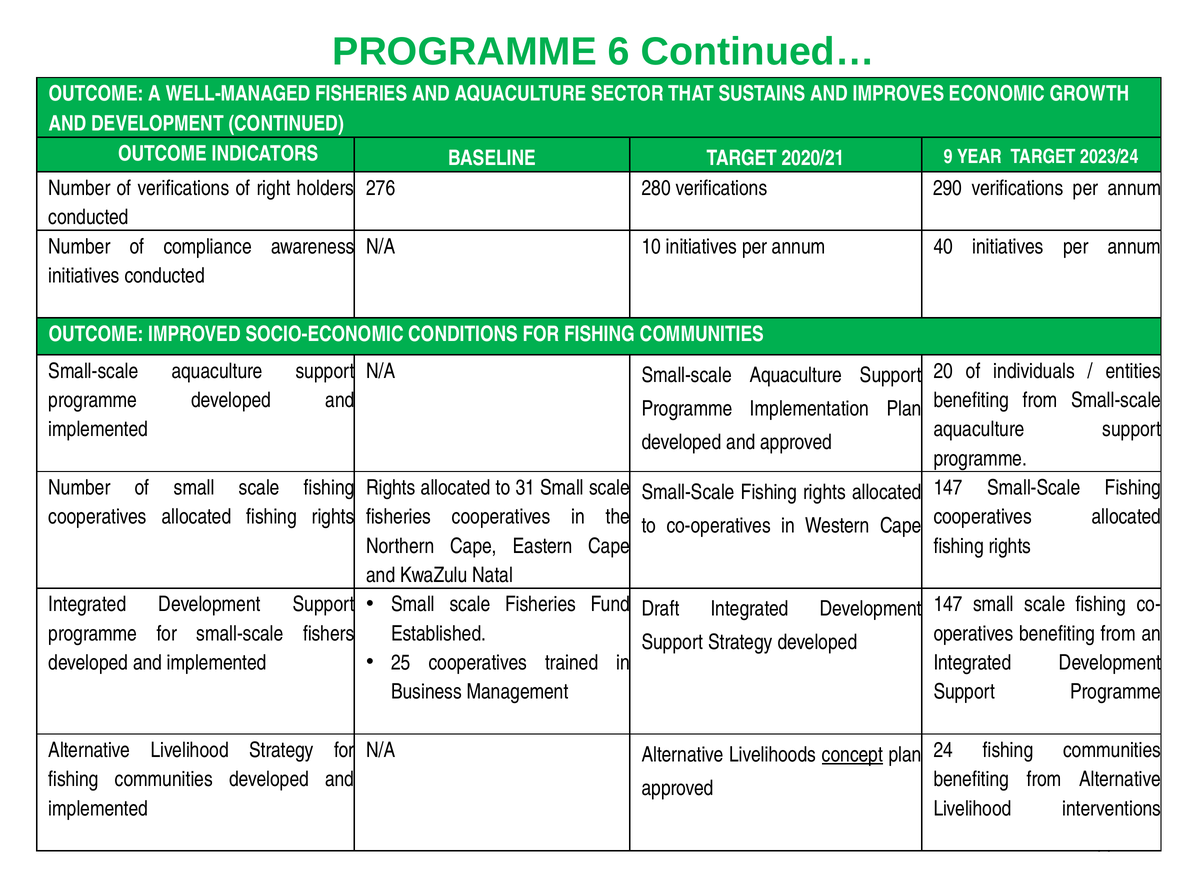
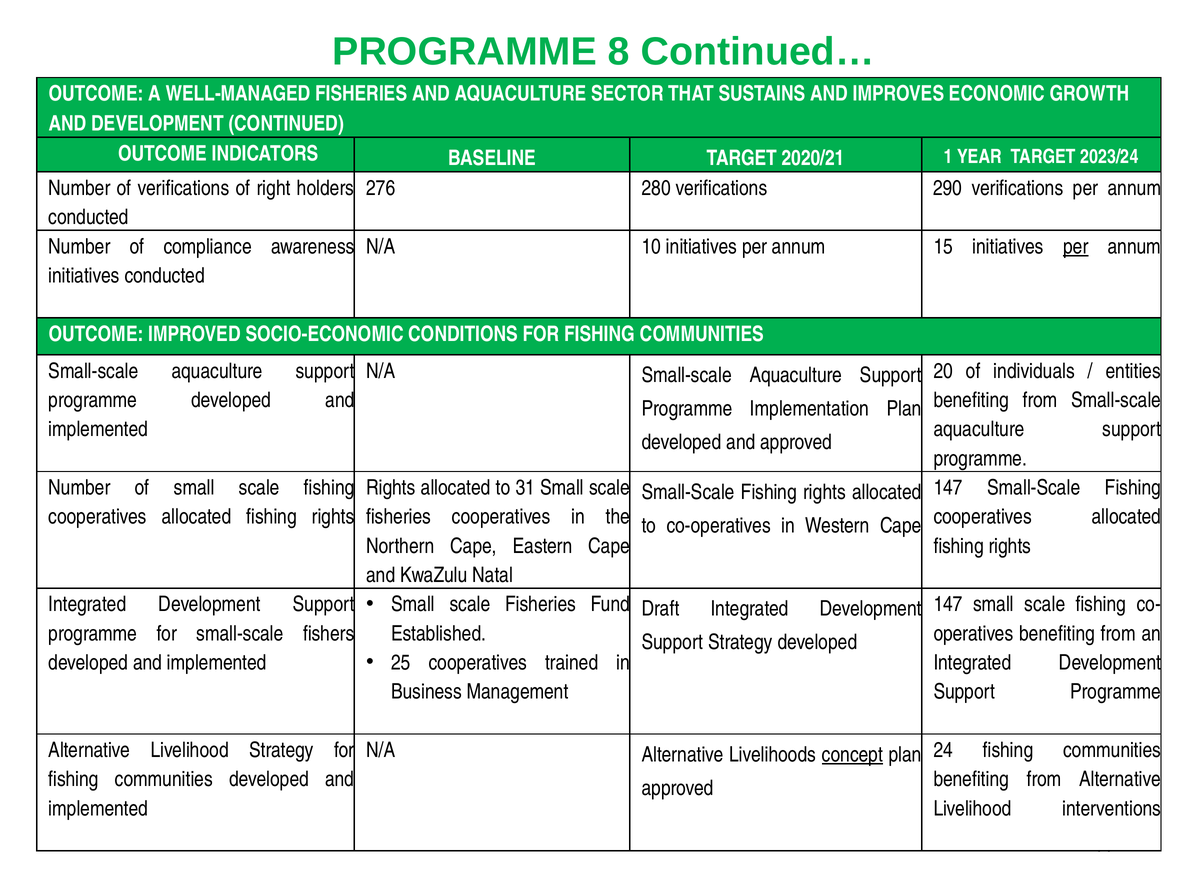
6: 6 -> 8 (619, 52)
9: 9 -> 1 (948, 157)
40: 40 -> 15 (943, 246)
per underline: none -> present (1076, 246)
